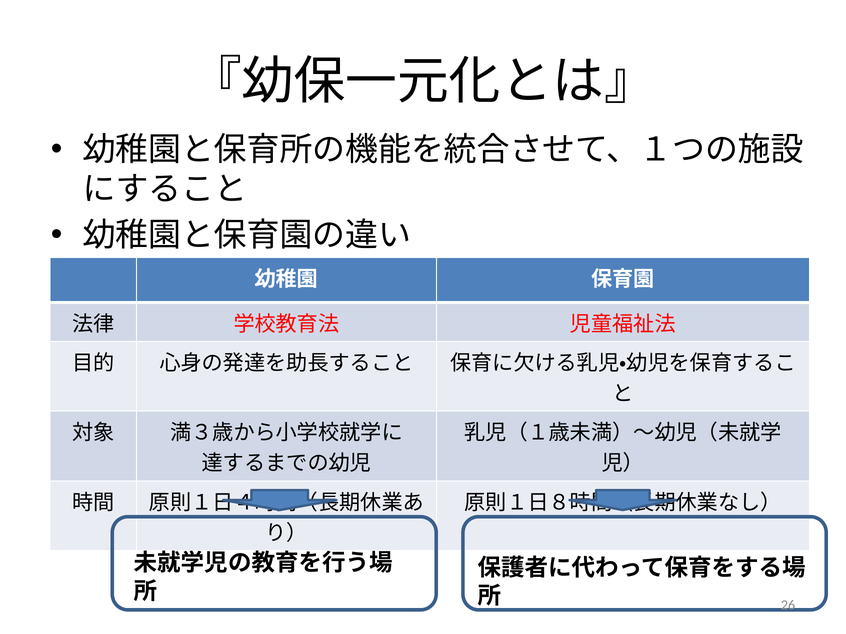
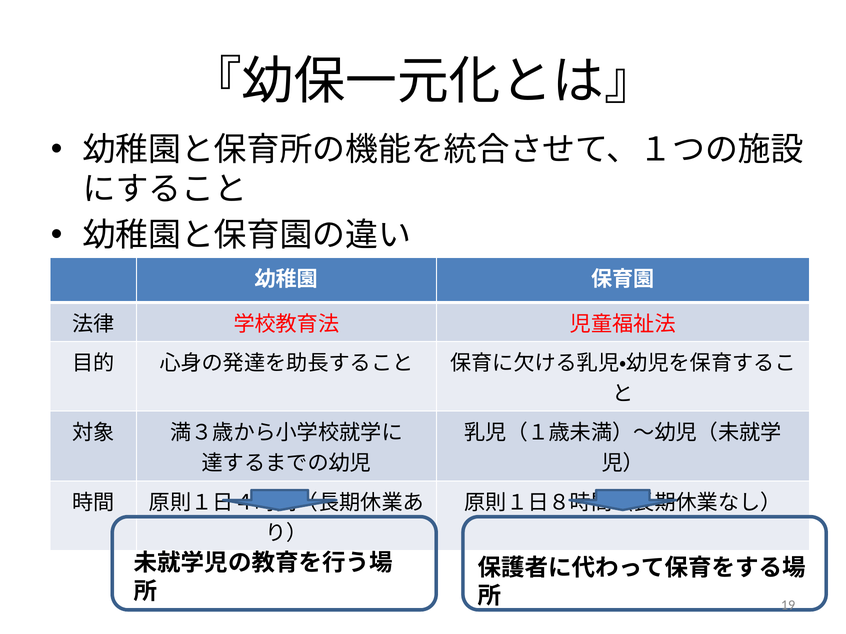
26: 26 -> 19 (788, 606)
